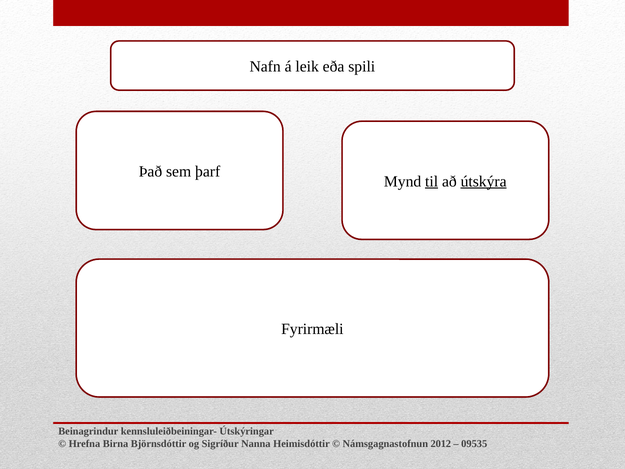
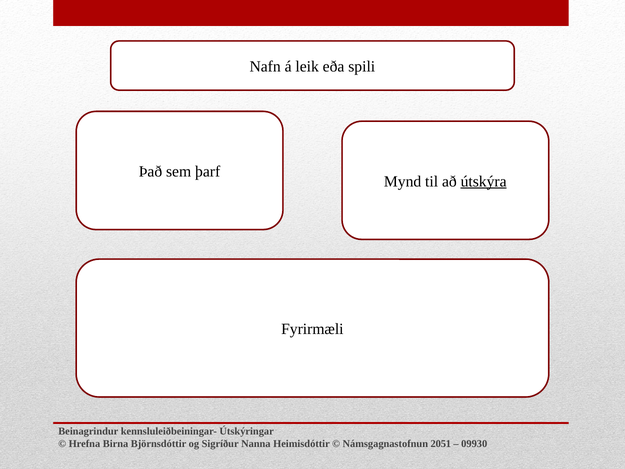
til underline: present -> none (432, 181)
2012: 2012 -> 2051 (441, 444)
09535: 09535 -> 09930 (474, 444)
